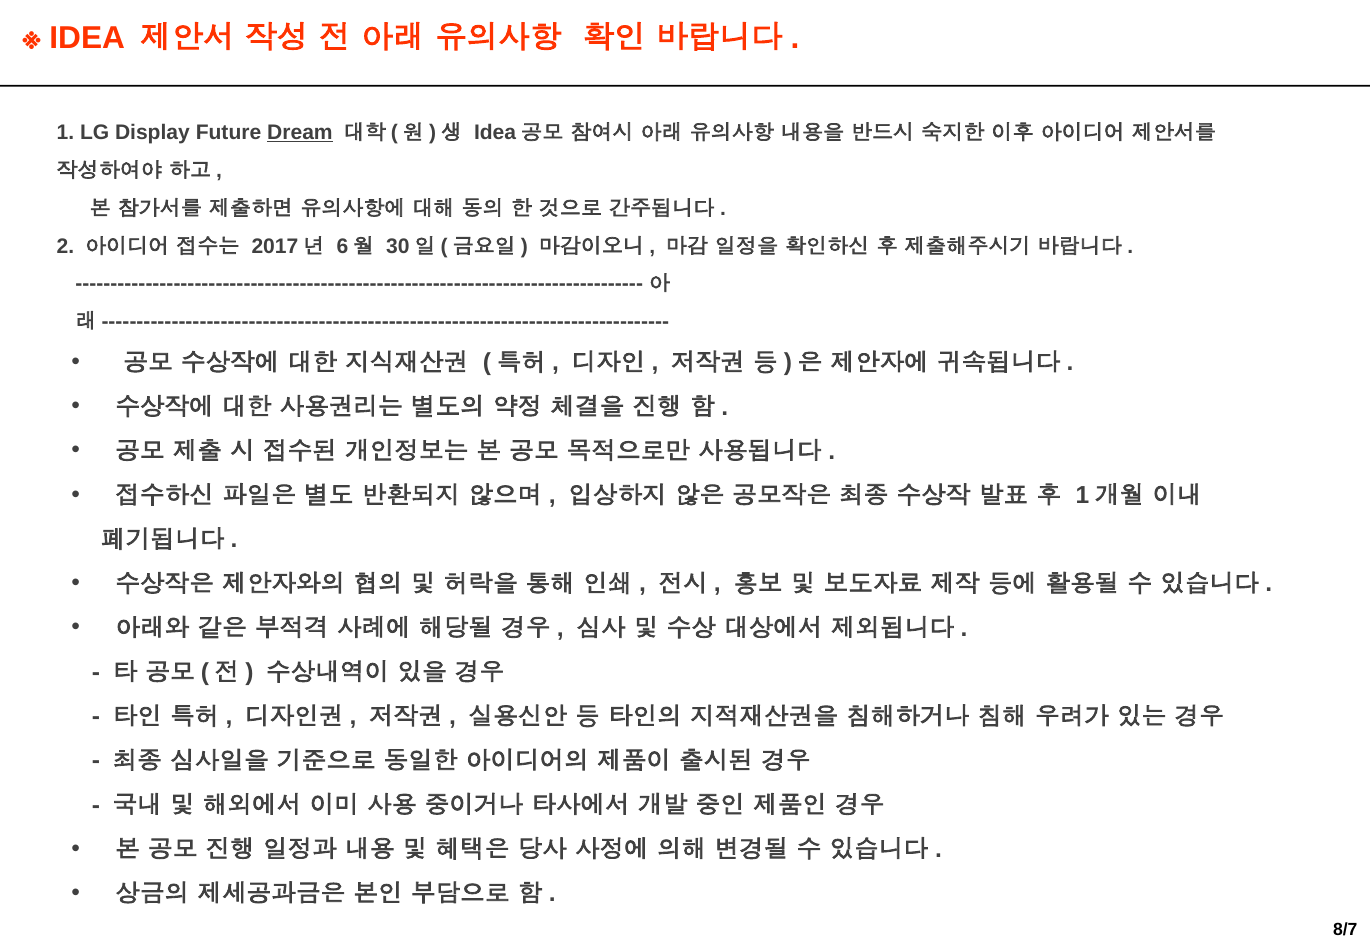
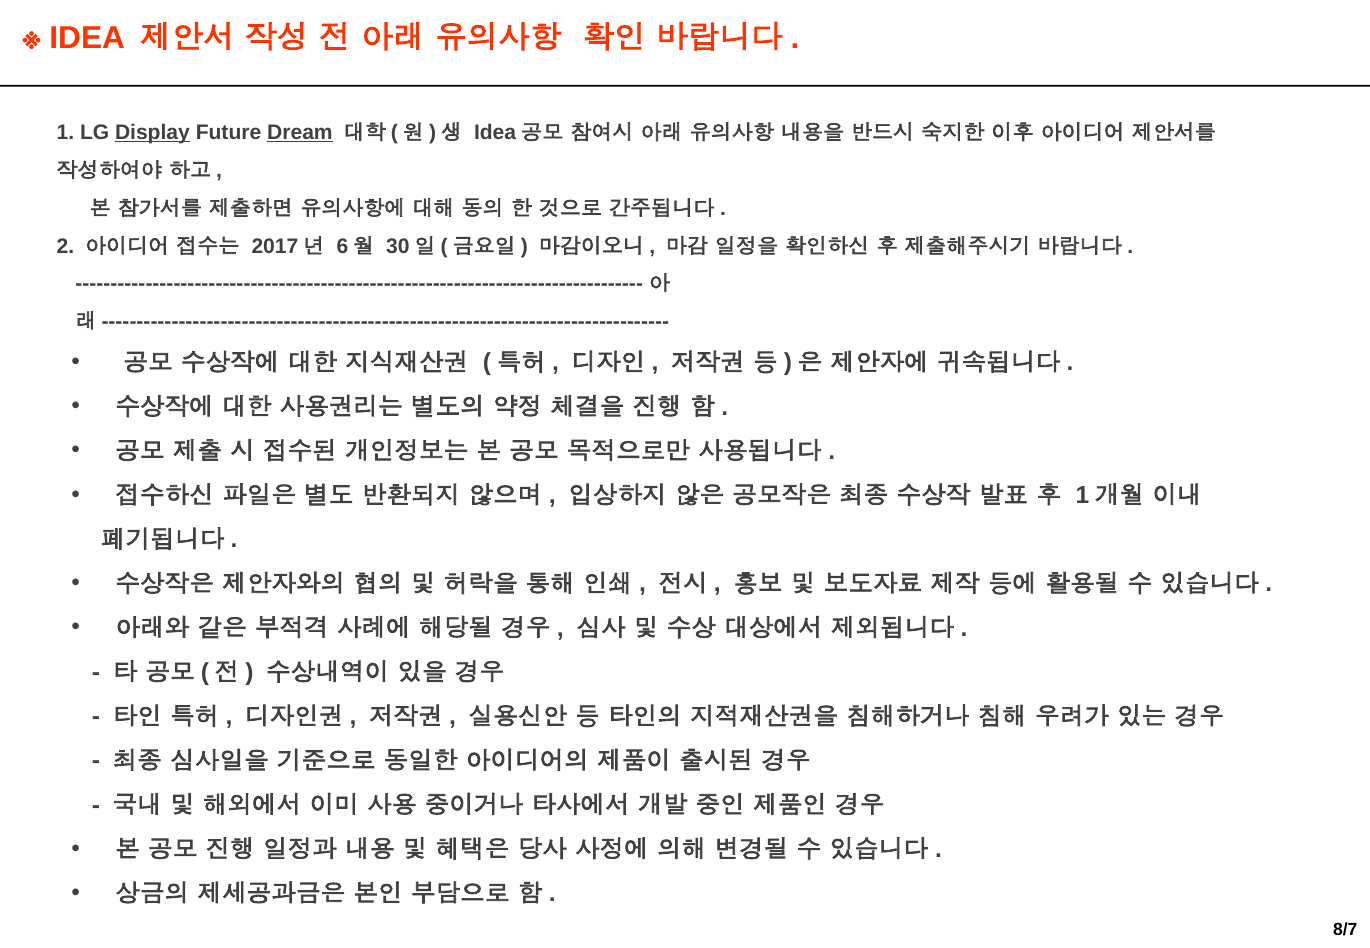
Display underline: none -> present (152, 133)
